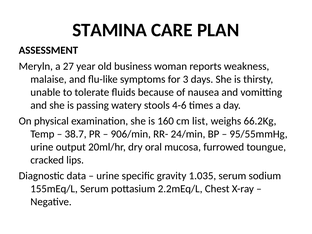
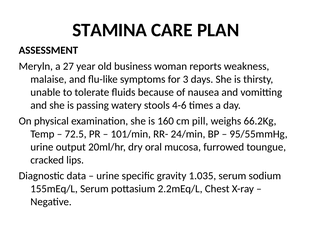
list: list -> pill (200, 121)
38.7: 38.7 -> 72.5 (76, 134)
906/min: 906/min -> 101/min (131, 134)
